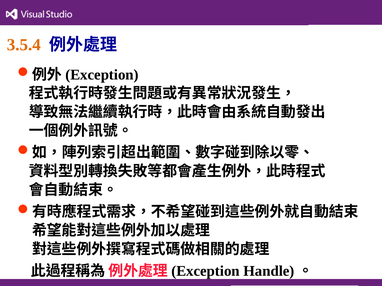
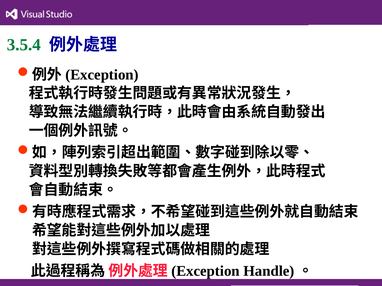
3.5.4 colour: orange -> green (24, 45)
